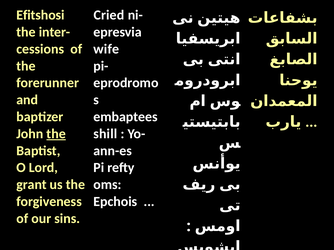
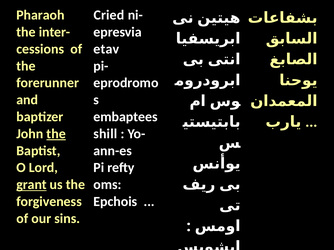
Efitshosi: Efitshosi -> Pharaoh (40, 15)
wife: wife -> etav (106, 49)
grant underline: none -> present (32, 185)
